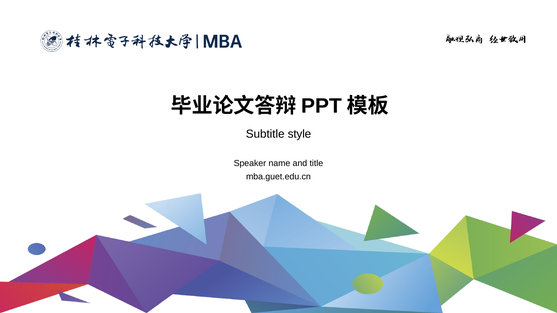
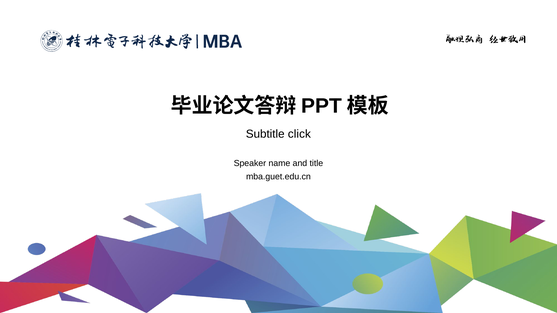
style: style -> click (299, 134)
